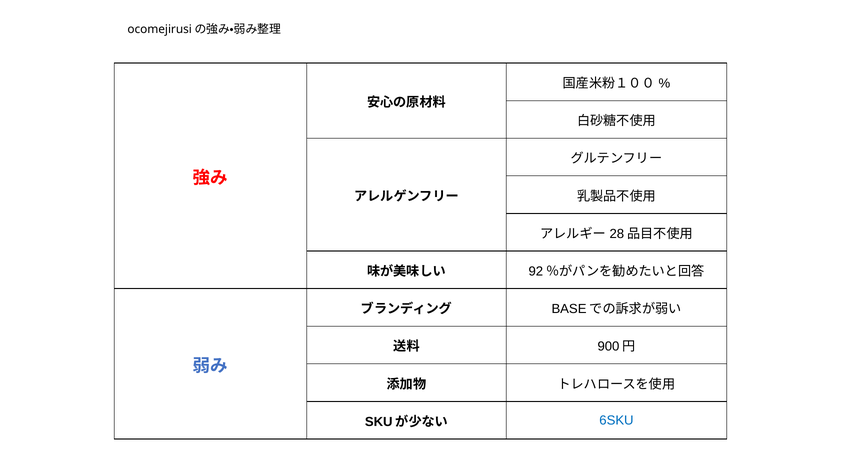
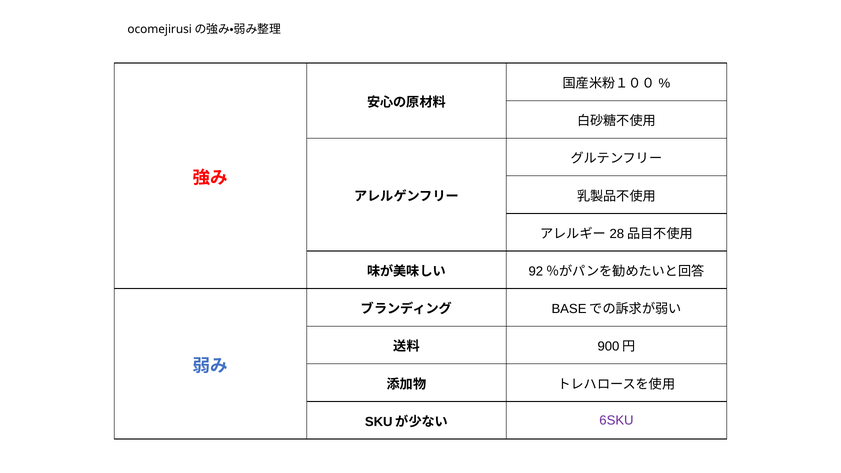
6SKU colour: blue -> purple (616, 421)
